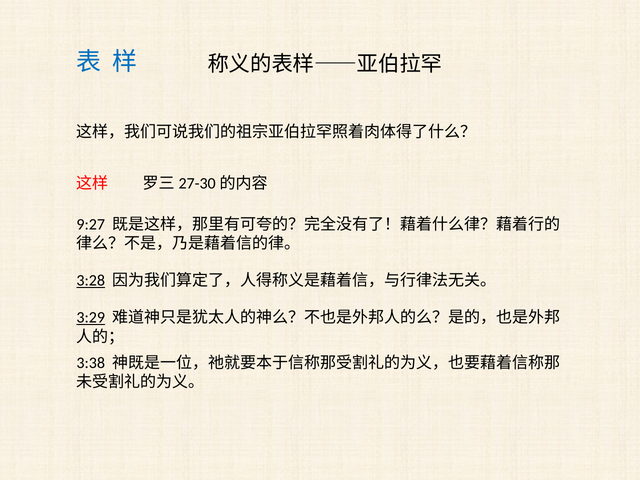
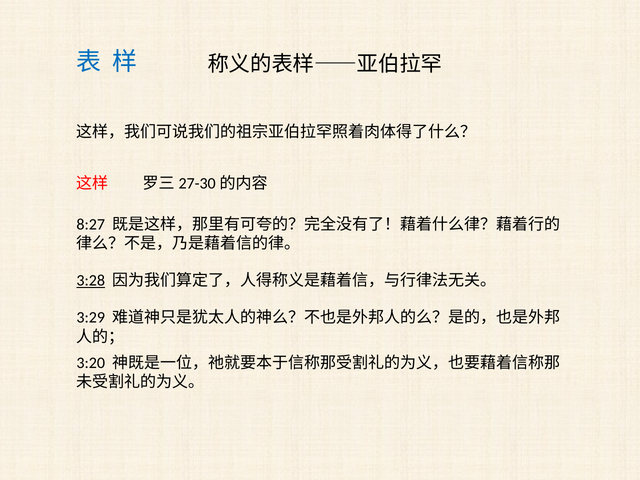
9:27: 9:27 -> 8:27 (91, 224)
3:29 underline: present -> none (91, 318)
3:38: 3:38 -> 3:20 (91, 363)
